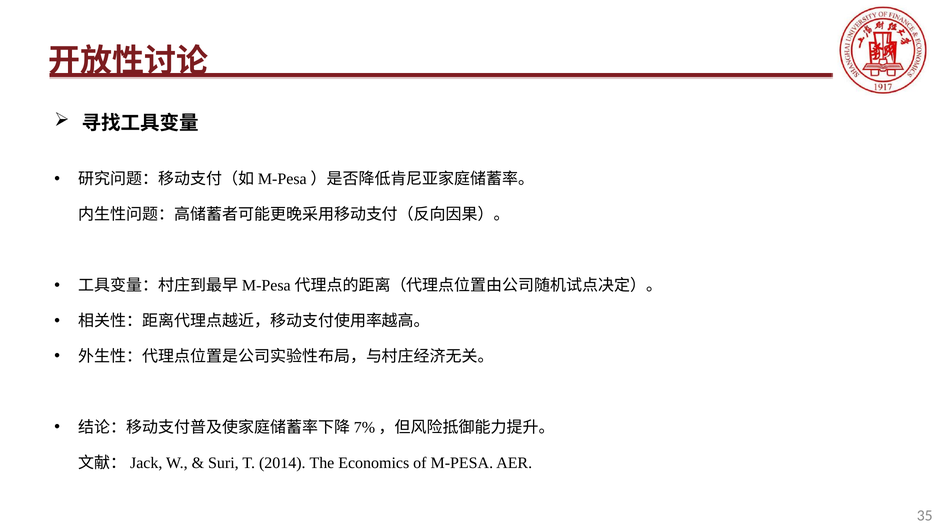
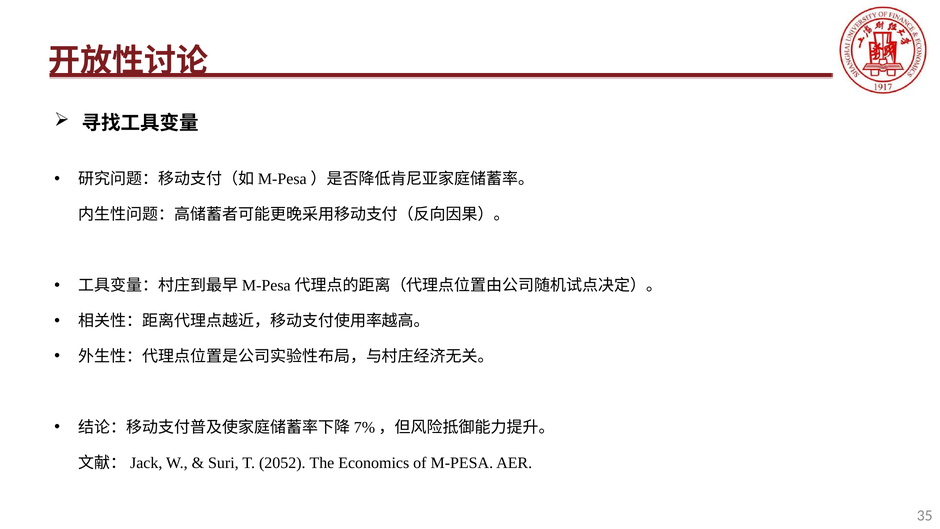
2014: 2014 -> 2052 (282, 463)
